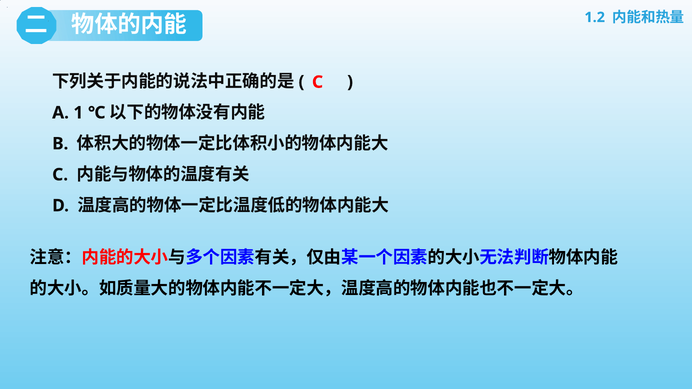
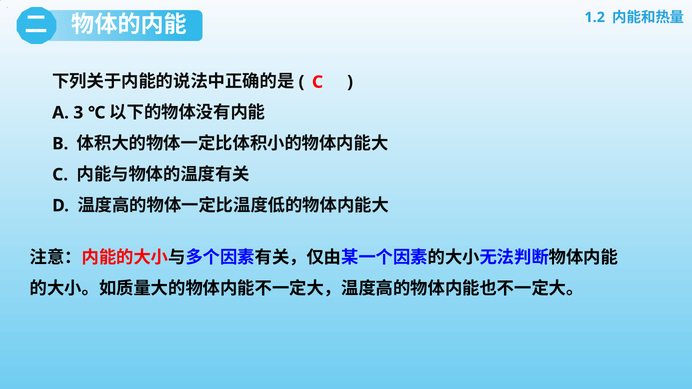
1: 1 -> 3 (78, 113)
